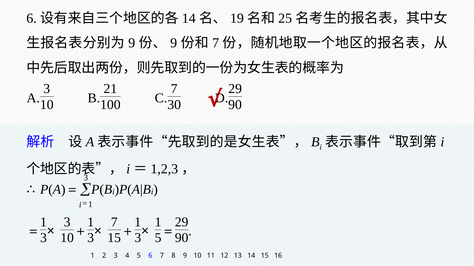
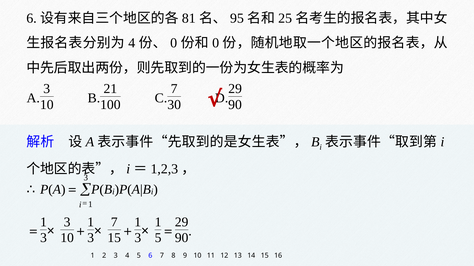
14: 14 -> 81 (189, 18)
19: 19 -> 95 (237, 18)
9: 9 -> 4 (132, 43)
9: 9 -> 0 (174, 43)
7: 7 -> 0 (216, 43)
